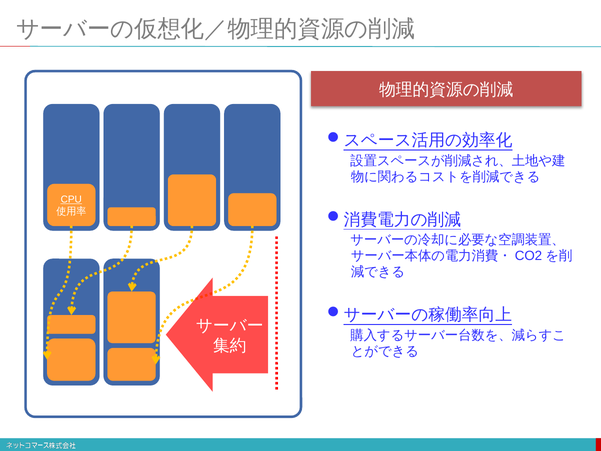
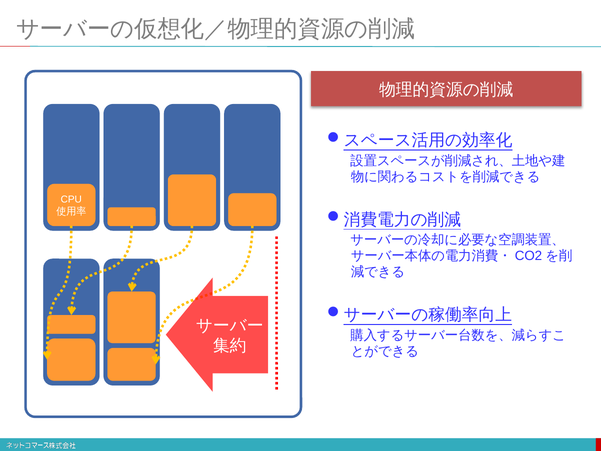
CPU underline: present -> none (71, 199)
